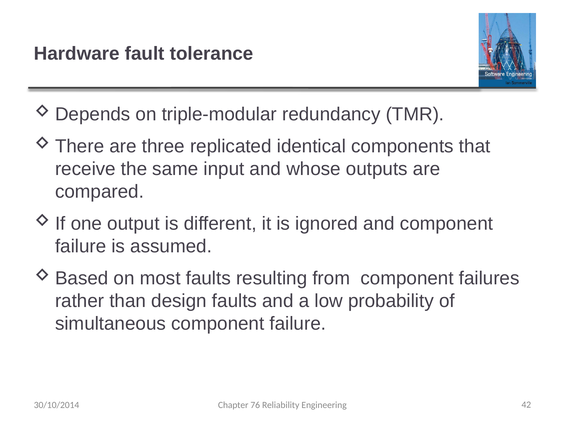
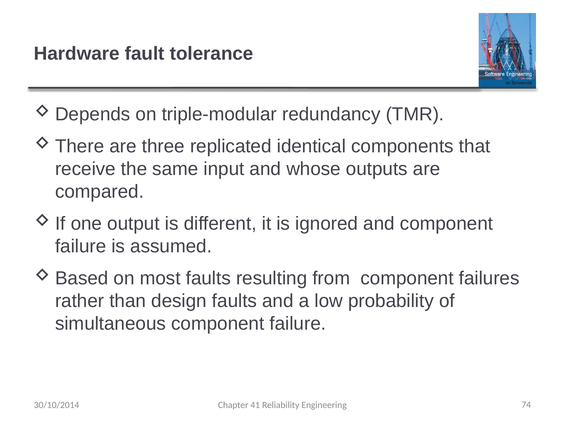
76: 76 -> 41 (255, 405)
42: 42 -> 74 (526, 405)
